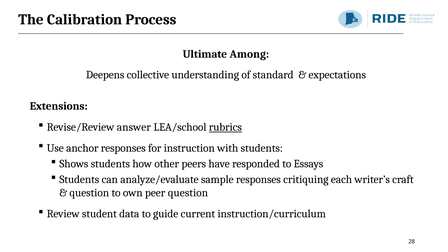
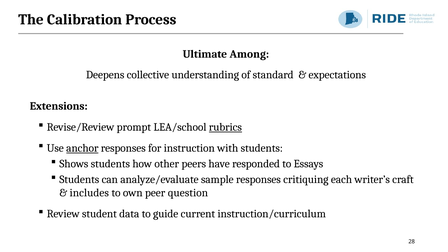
answer: answer -> prompt (134, 127)
anchor underline: none -> present (82, 148)
question: question -> includes (89, 193)
